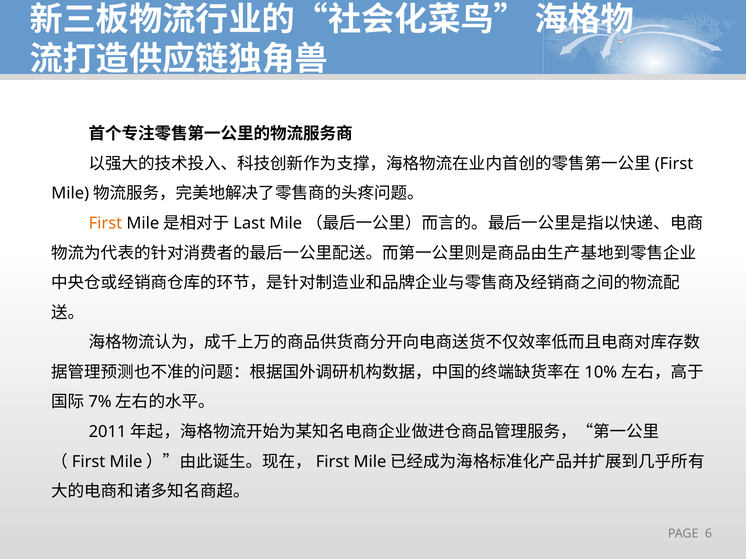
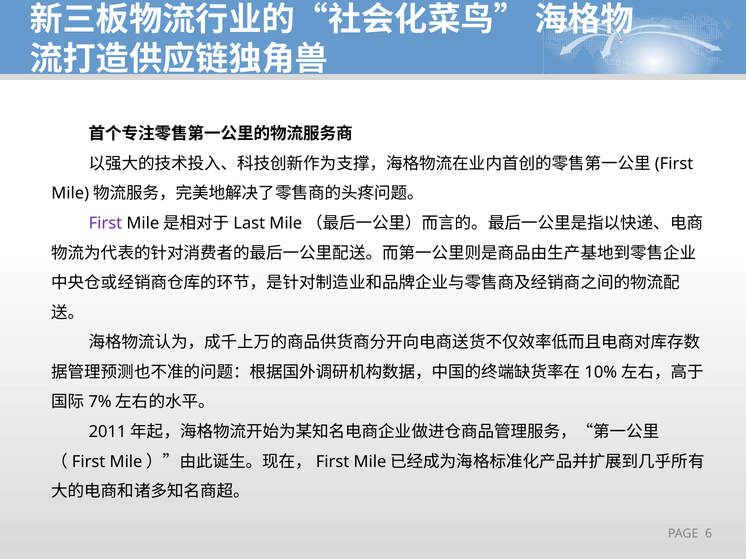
First colour: orange -> purple (105, 224)
